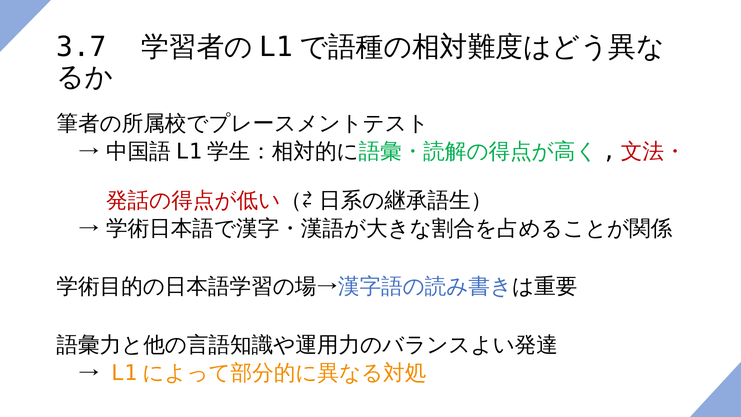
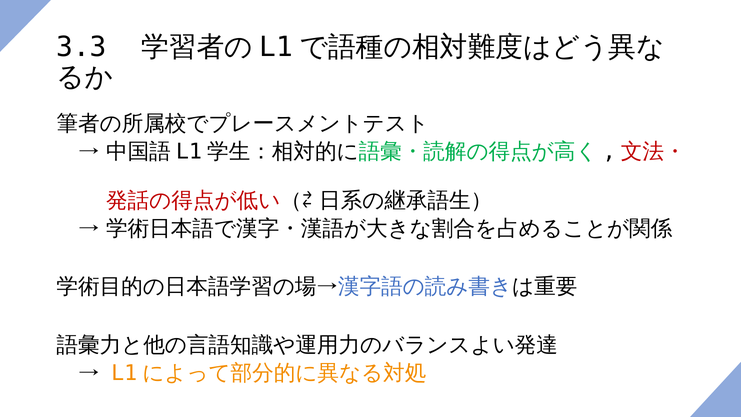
3.7: 3.7 -> 3.3 (82, 47)
